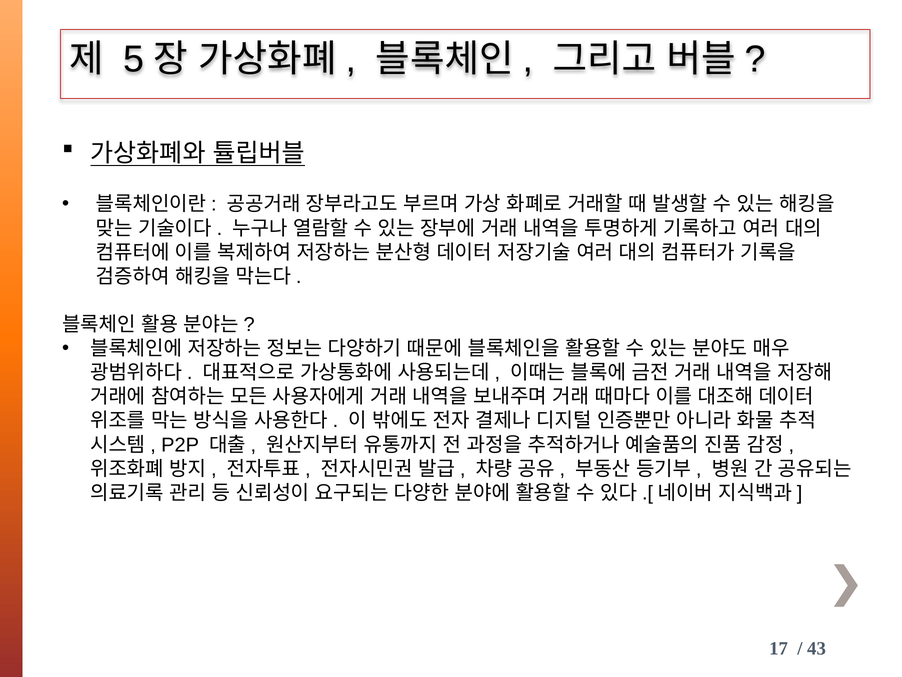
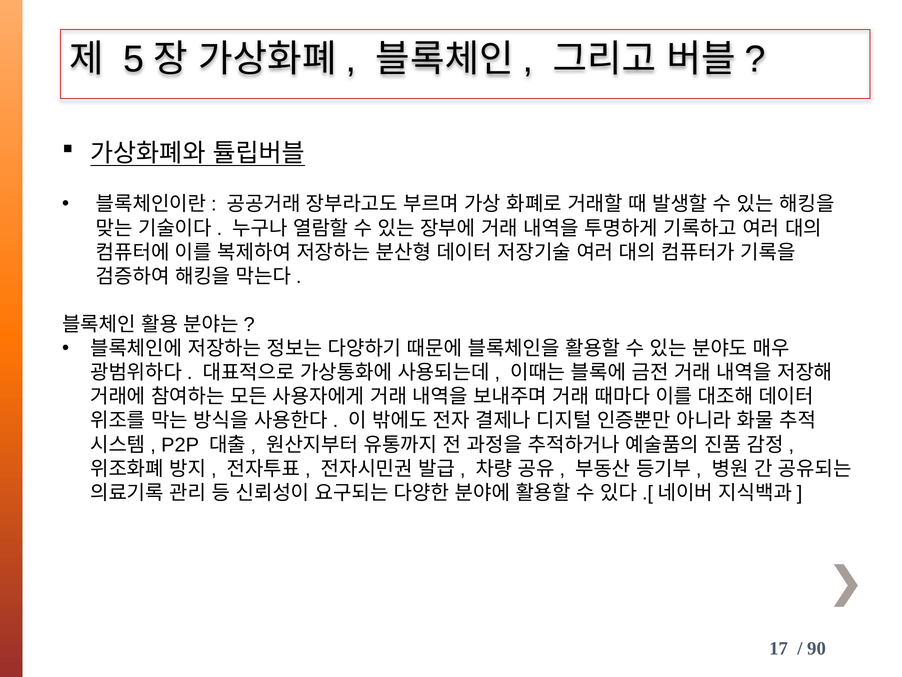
43: 43 -> 90 (816, 648)
